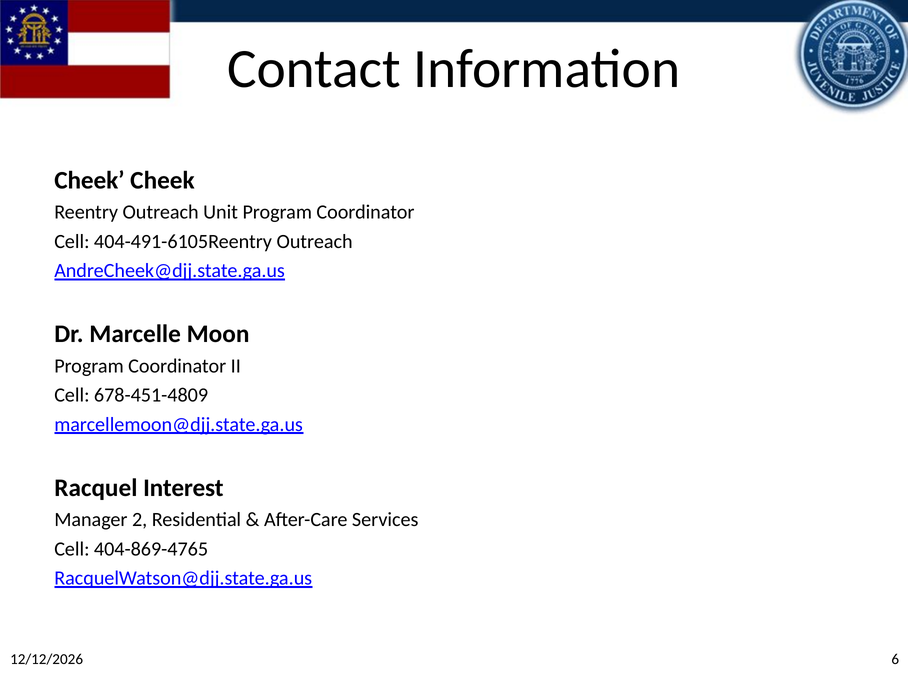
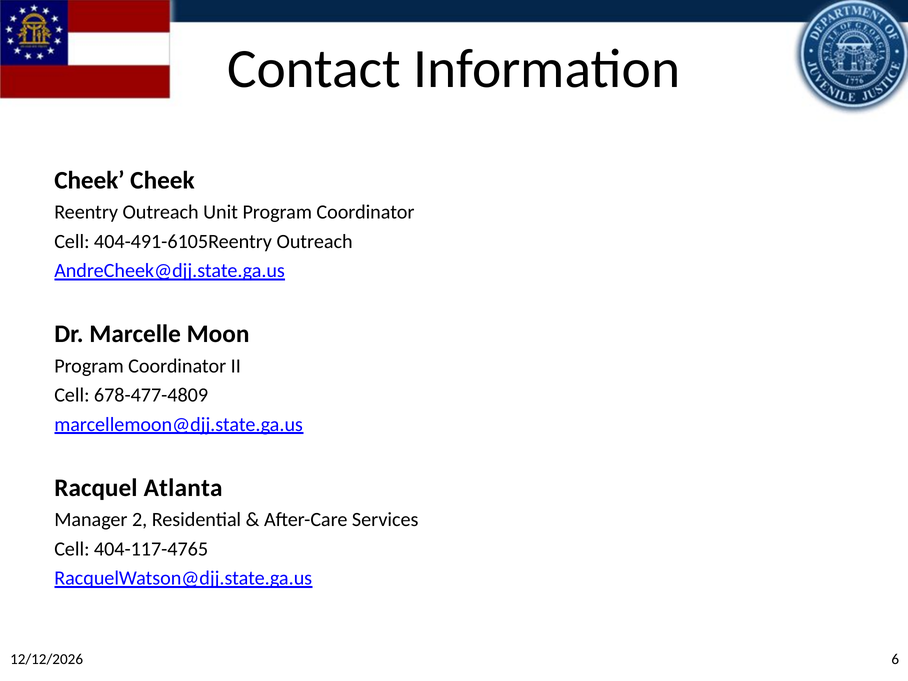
678-451-4809: 678-451-4809 -> 678-477-4809 (151, 395)
Interest: Interest -> Atlanta (183, 488)
404-869-4765: 404-869-4765 -> 404-117-4765 (151, 549)
